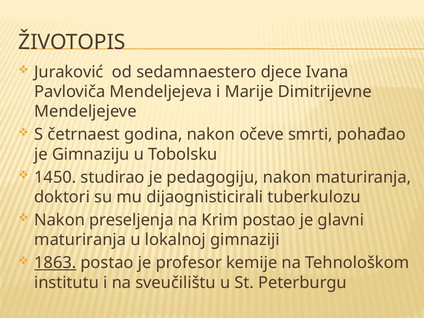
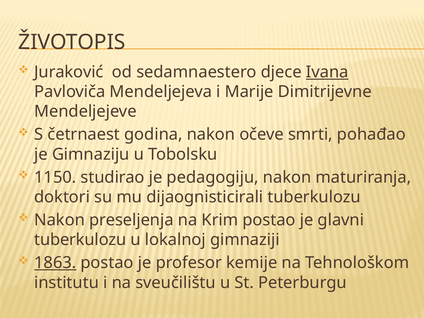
Ivana underline: none -> present (327, 72)
1450: 1450 -> 1150 (55, 177)
maturiranja: maturiranja -> tuberkulozu (80, 240)
